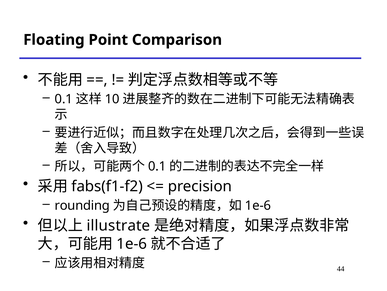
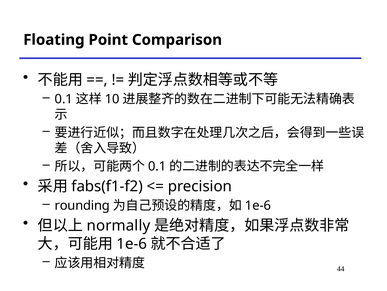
illustrate: illustrate -> normally (118, 225)
